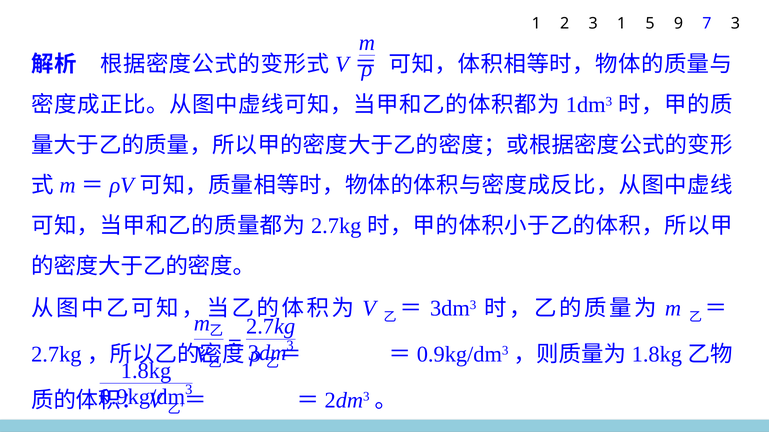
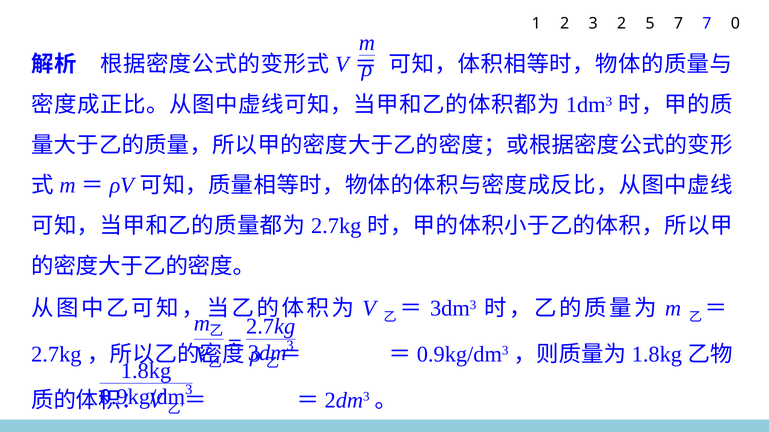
2 3 1: 1 -> 2 (622, 23)
5 9: 9 -> 7 (678, 23)
7 3: 3 -> 0 (735, 23)
